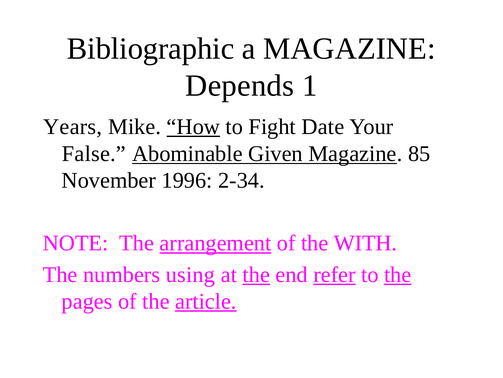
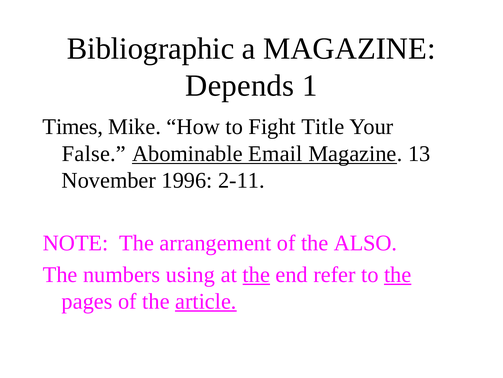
Years: Years -> Times (73, 126)
How underline: present -> none (193, 126)
Date: Date -> Title (323, 126)
Given: Given -> Email (275, 153)
85: 85 -> 13 (419, 153)
2-34: 2-34 -> 2-11 (241, 180)
arrangement underline: present -> none (215, 243)
WITH: WITH -> ALSO (365, 243)
refer underline: present -> none (334, 274)
